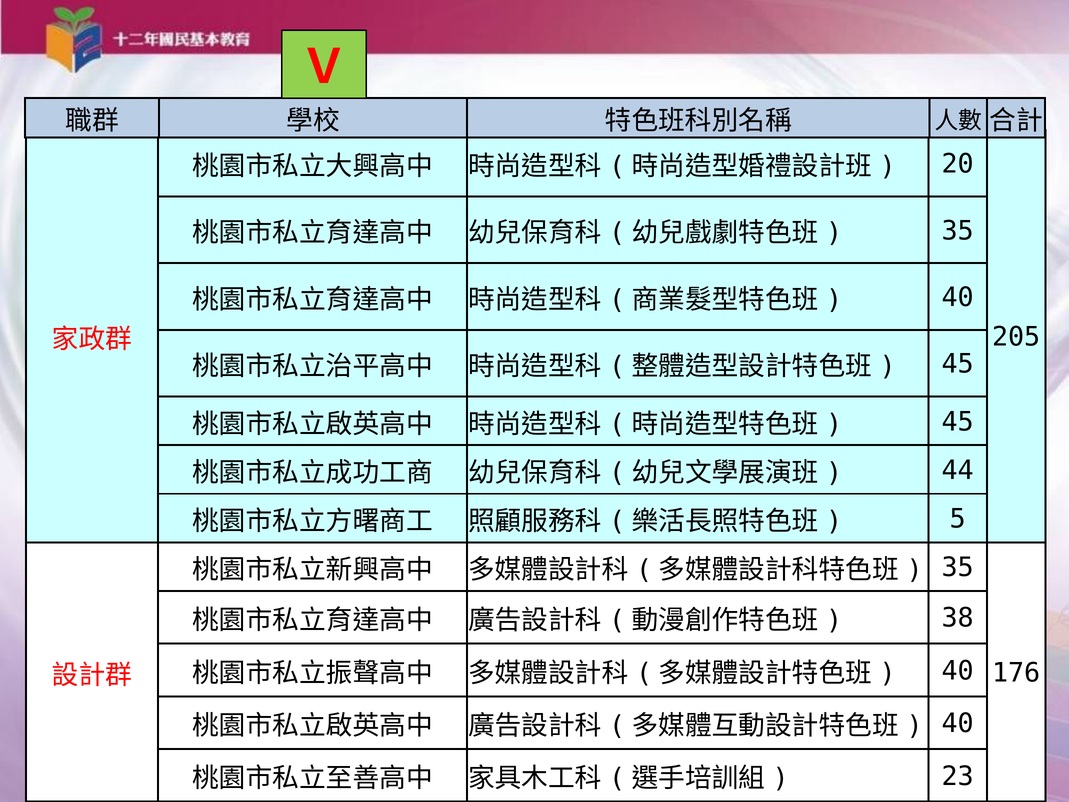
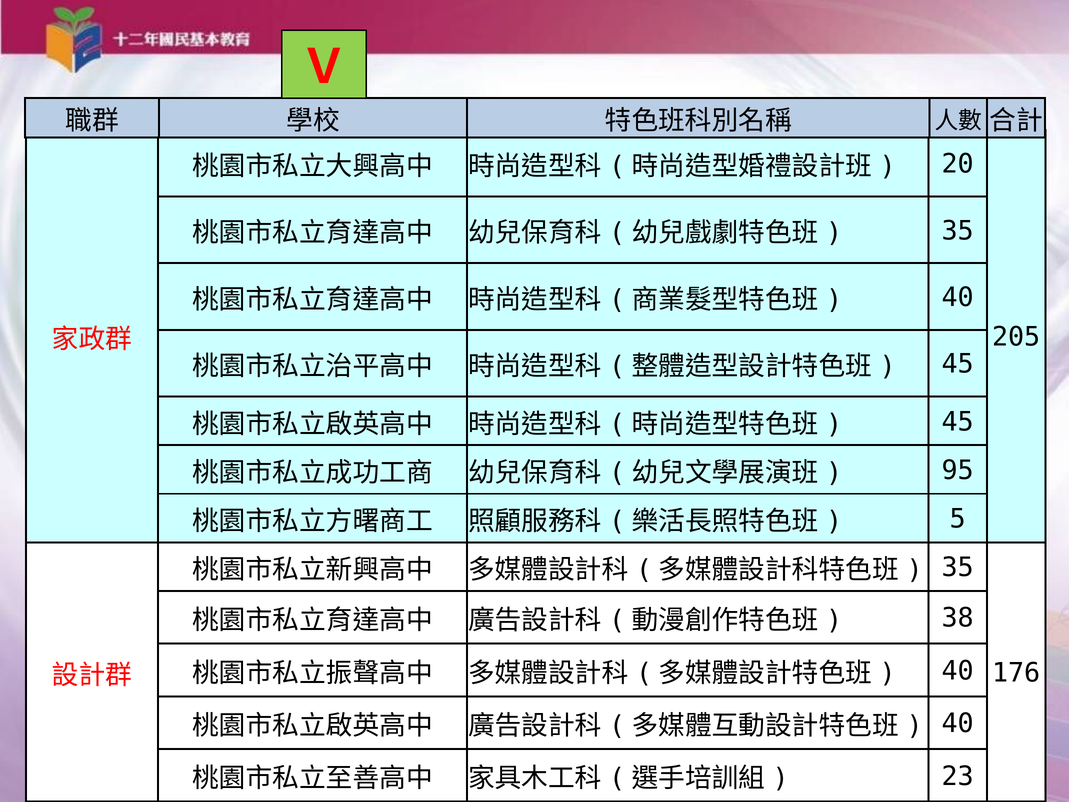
44: 44 -> 95 (958, 470)
